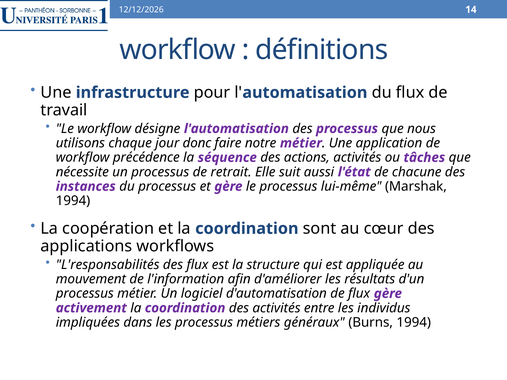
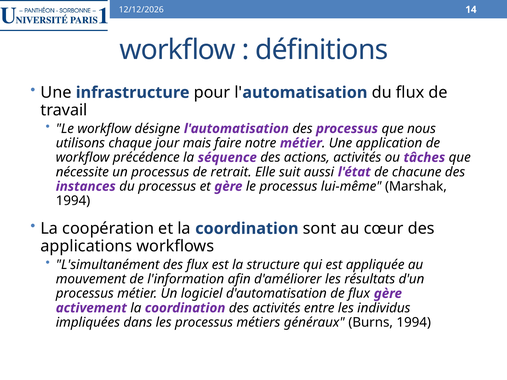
donc: donc -> mais (197, 143)
L'responsabilités: L'responsabilités -> L'simultanément (108, 265)
